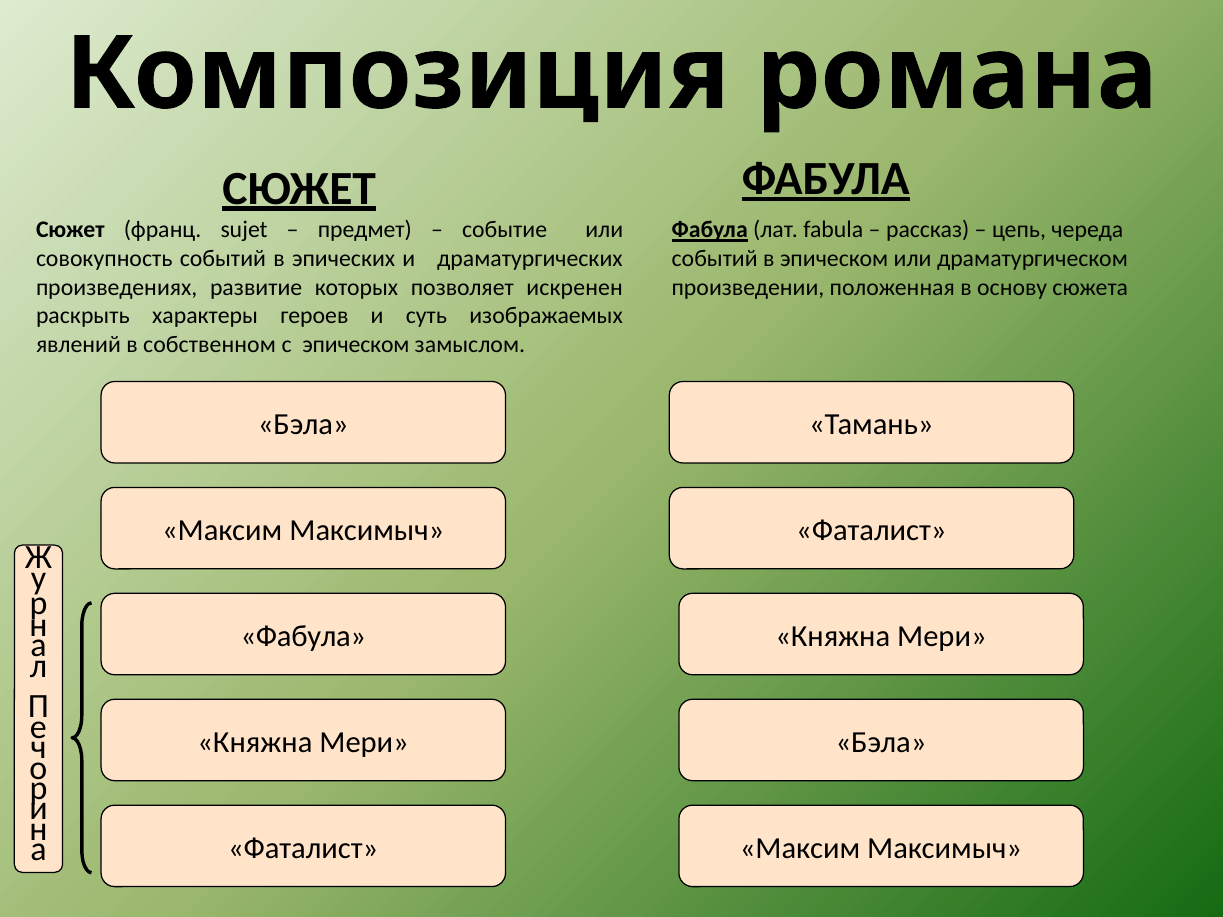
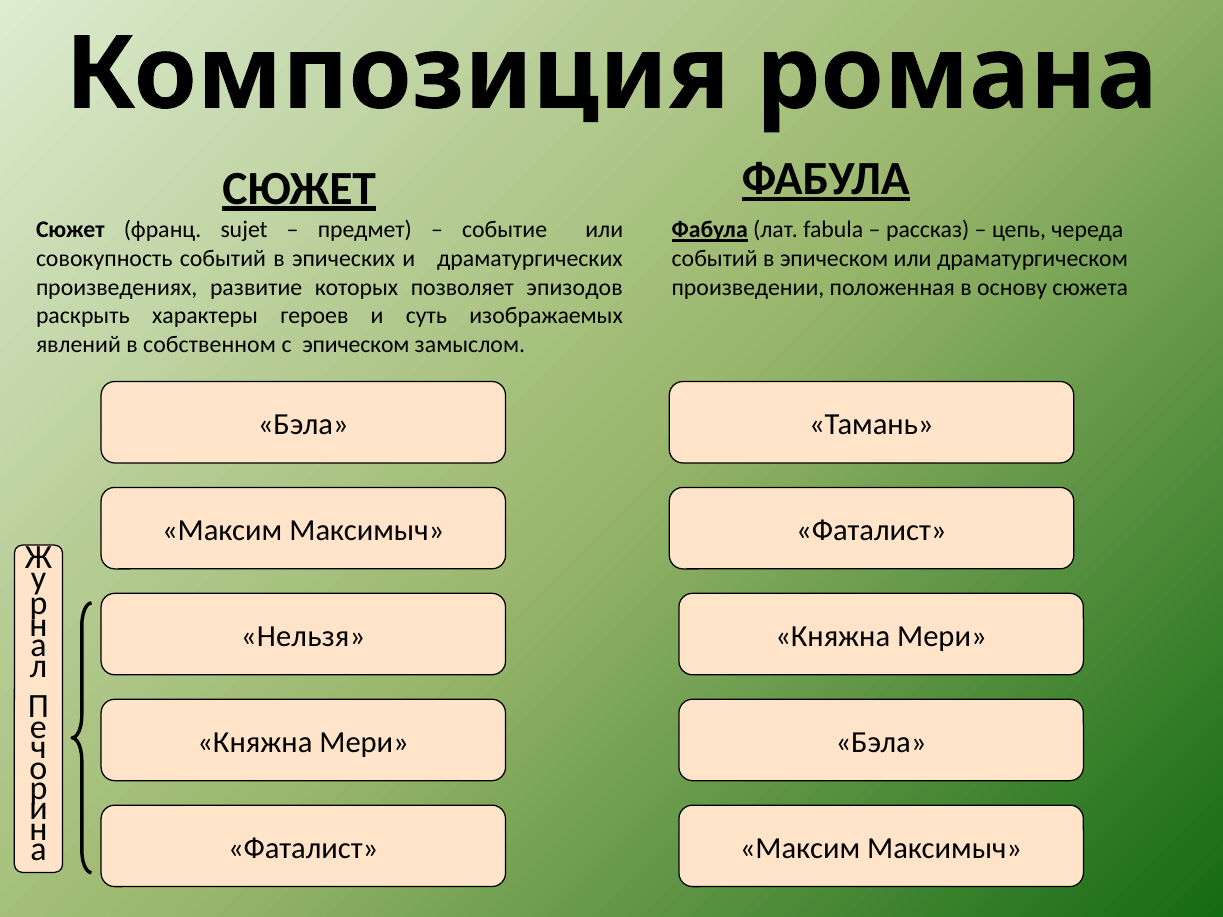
искренен: искренен -> эпизодов (575, 287)
Фабула: Фабула -> Нельзя (303, 636)
